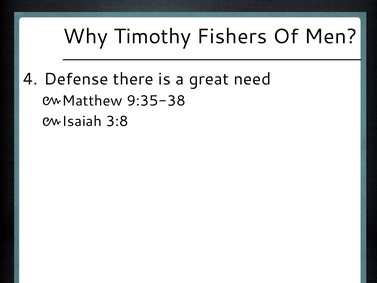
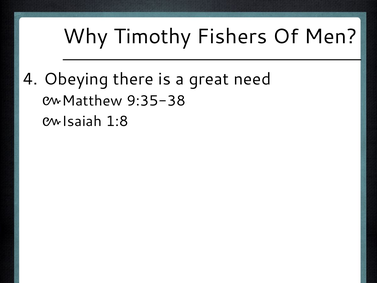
Defense: Defense -> Obeying (76, 79)
3:8: 3:8 -> 1:8 (117, 121)
